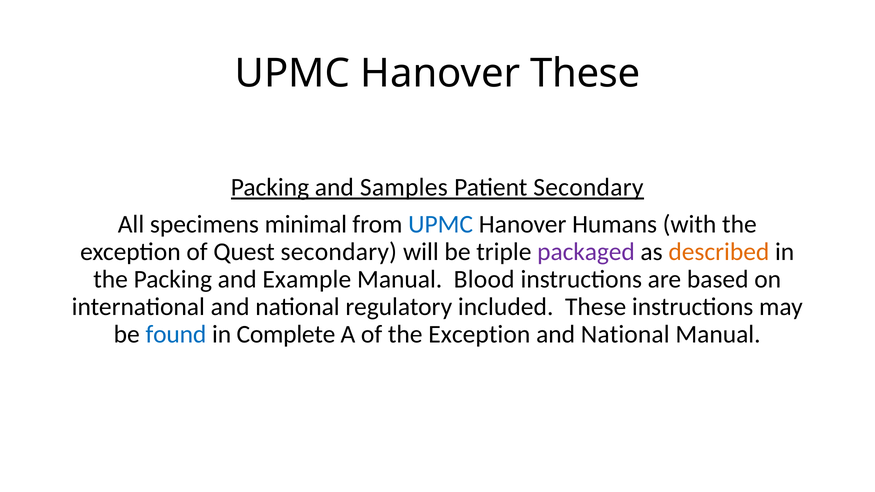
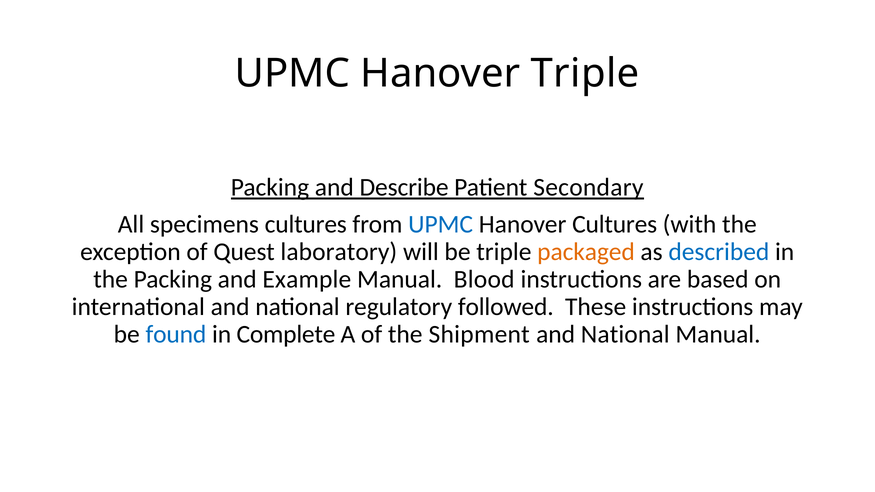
Hanover These: These -> Triple (585, 74)
Samples: Samples -> Describe (404, 188)
specimens minimal: minimal -> cultures (306, 224)
Hanover Humans: Humans -> Cultures (615, 224)
Quest secondary: secondary -> laboratory (339, 252)
packaged colour: purple -> orange (586, 252)
described colour: orange -> blue (719, 252)
included: included -> followed (506, 307)
of the Exception: Exception -> Shipment (479, 334)
